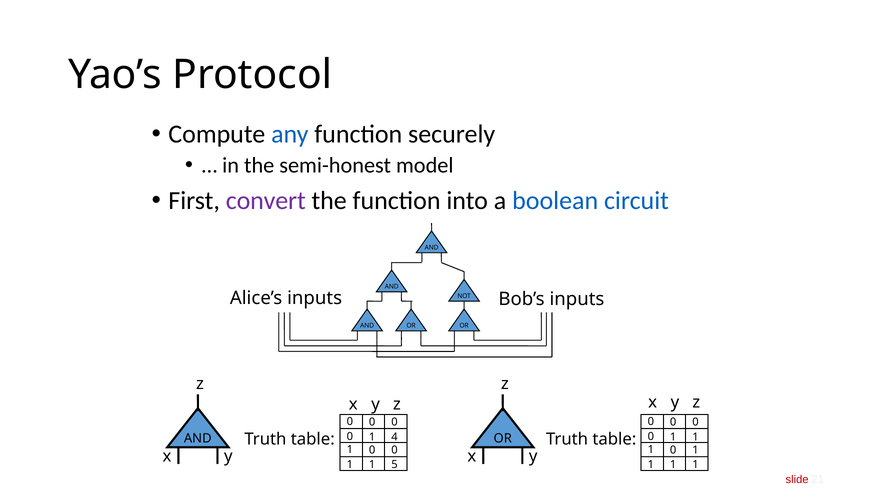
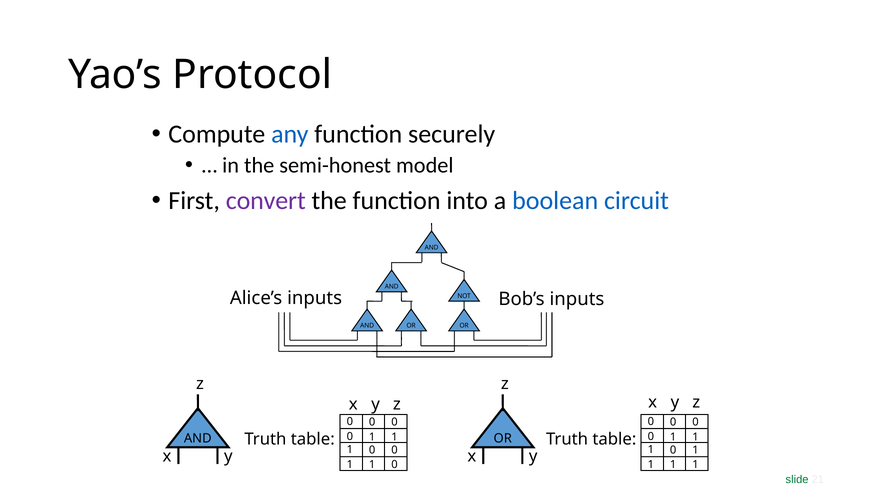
4: 4 -> 1 (394, 437)
5: 5 -> 0 (394, 465)
slide colour: red -> green (797, 479)
